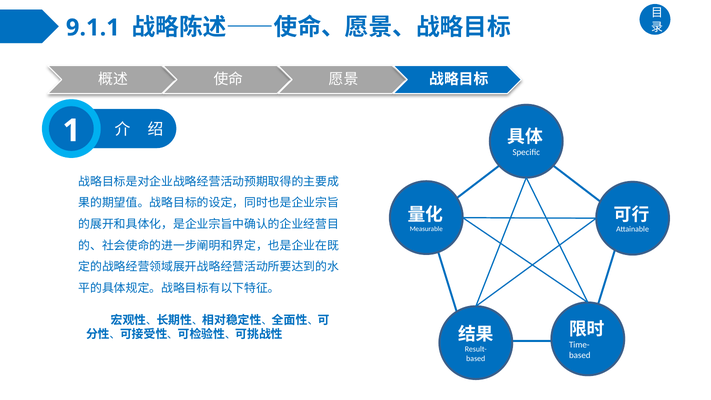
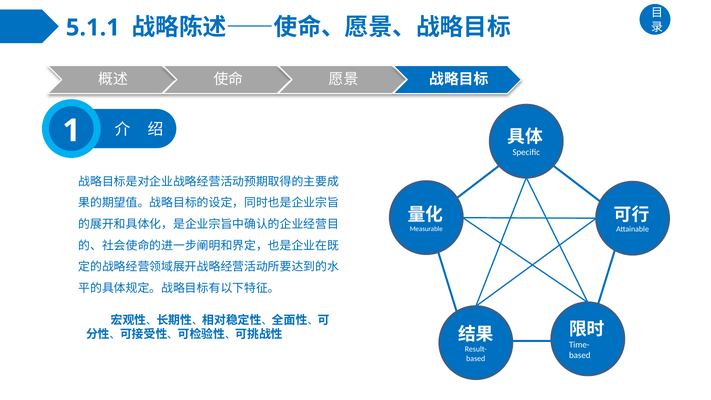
9.1.1: 9.1.1 -> 5.1.1 (93, 28)
